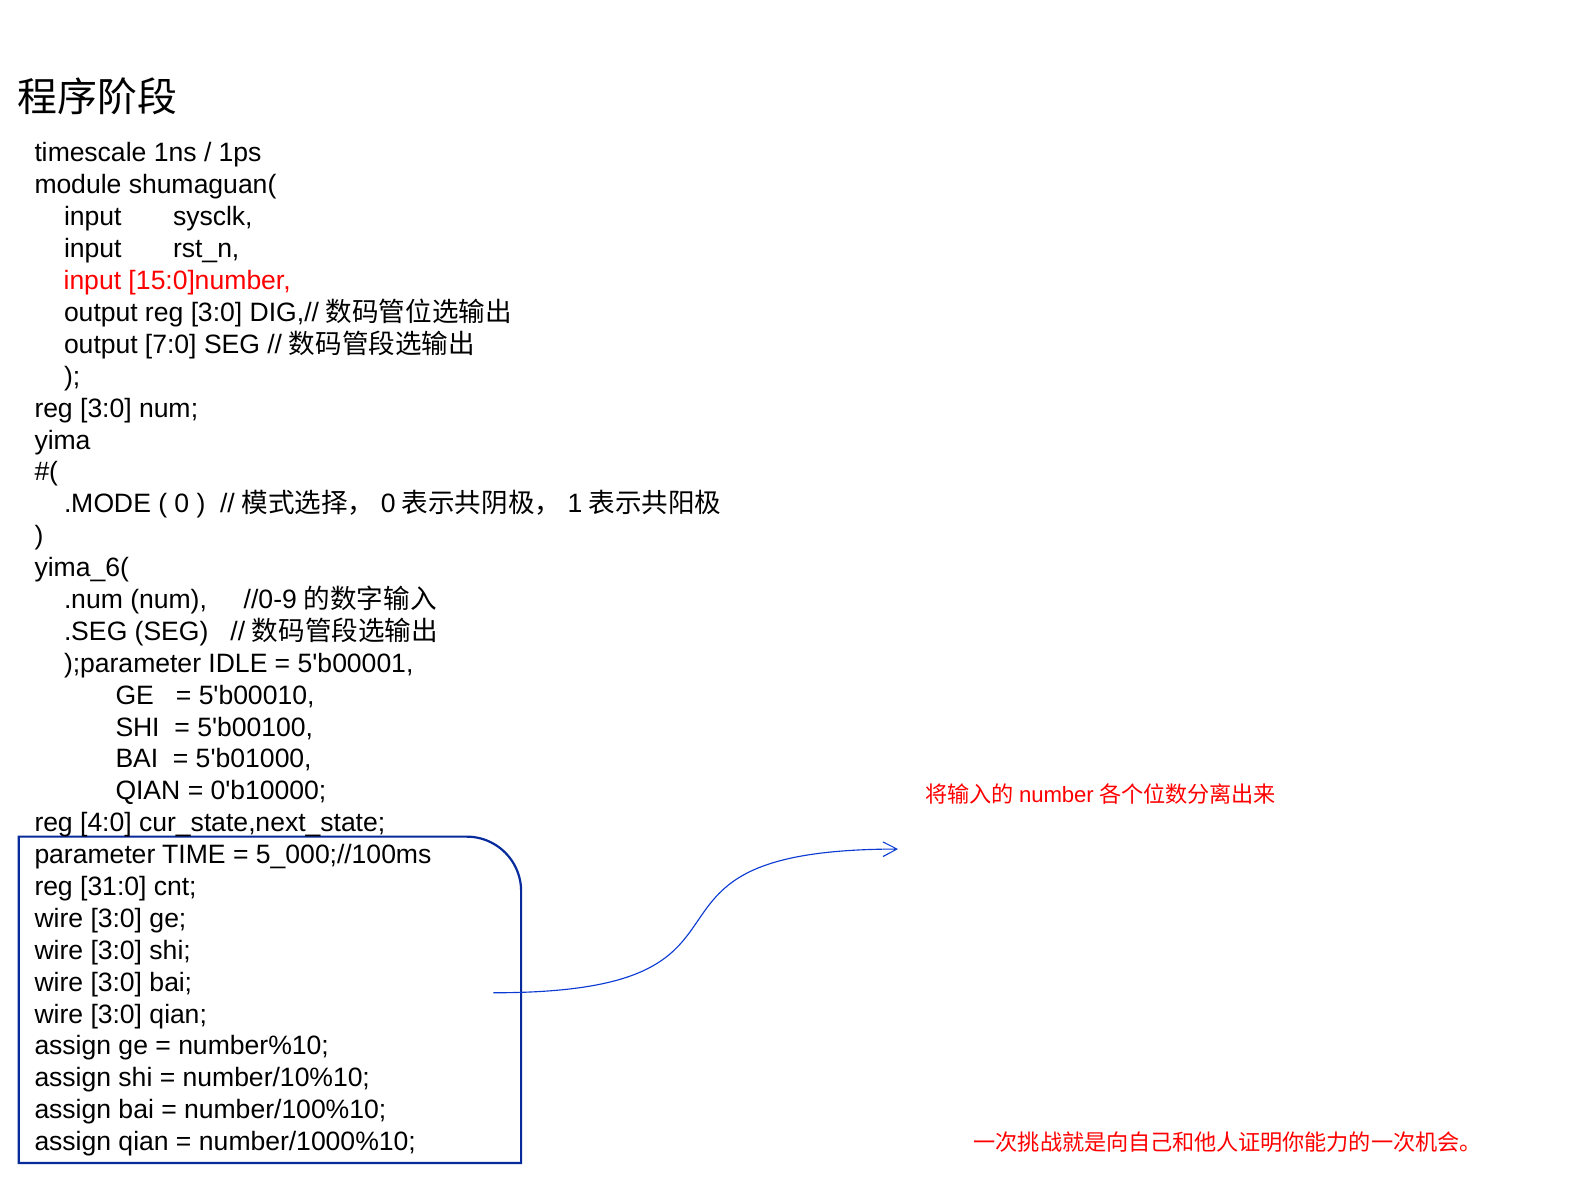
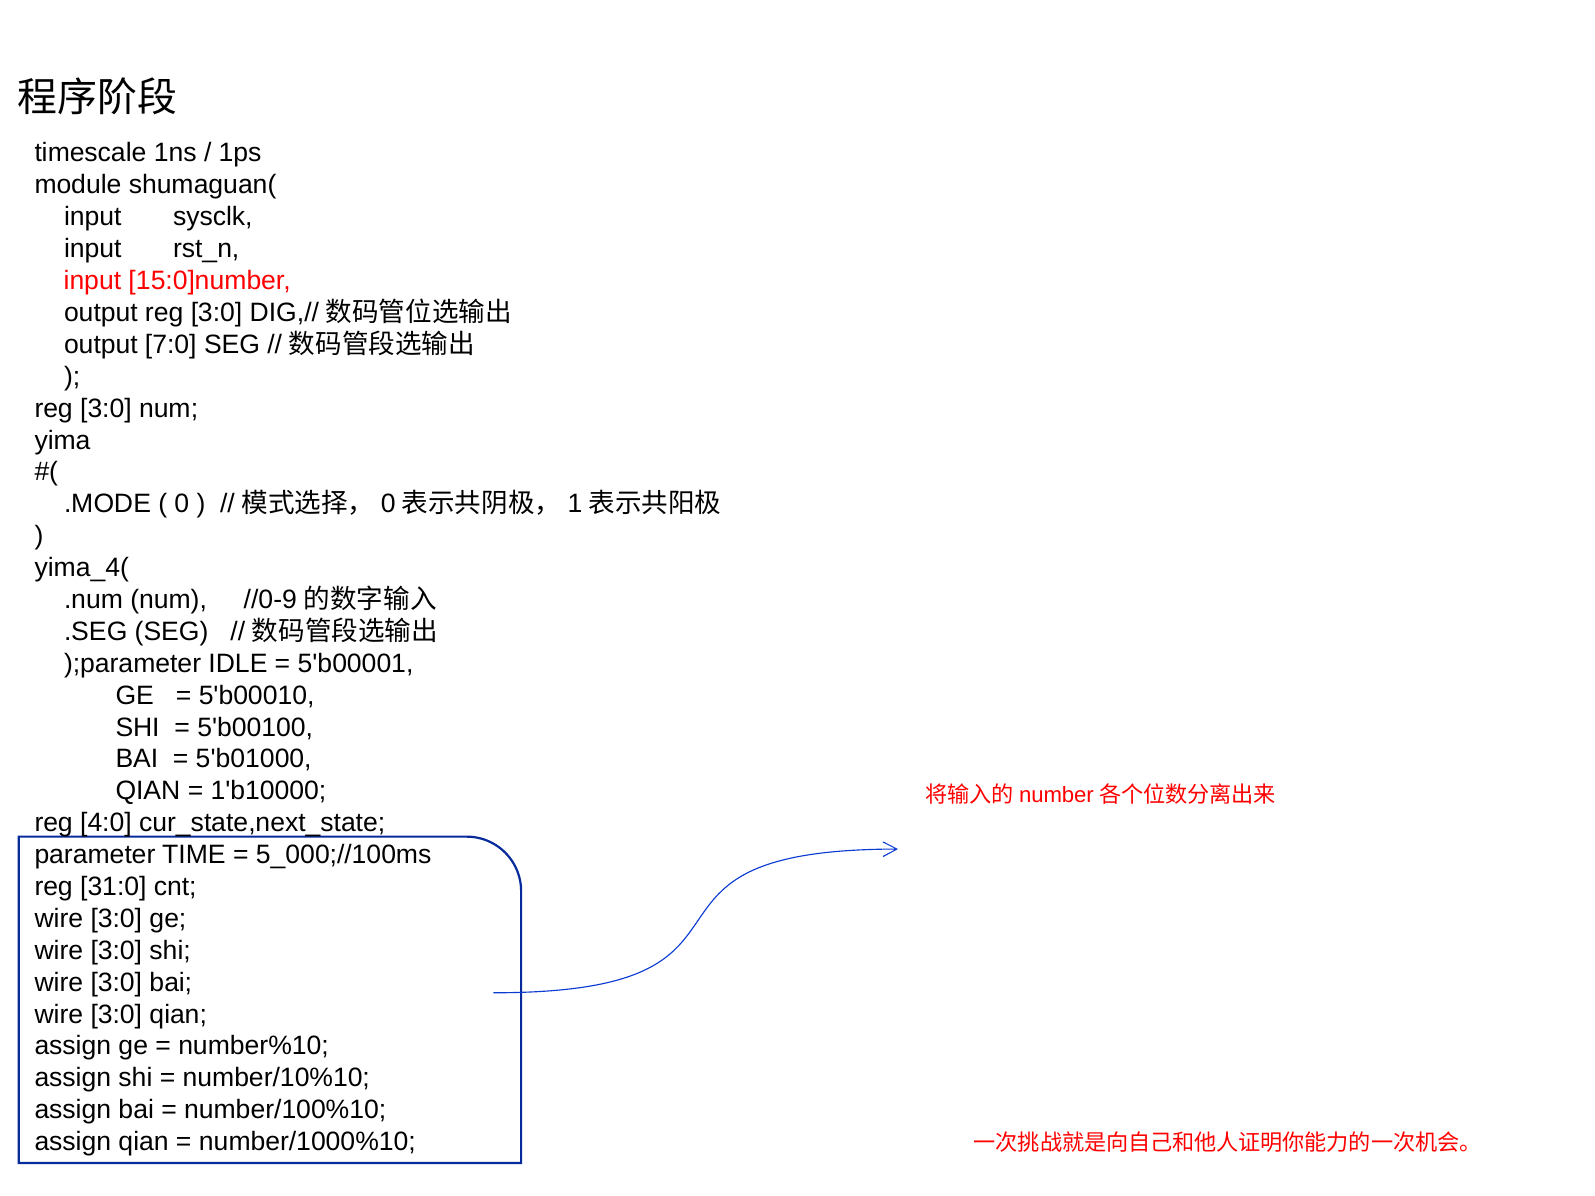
yima_6(: yima_6( -> yima_4( (82, 568)
0'b10000: 0'b10000 -> 1'b10000 (268, 791)
